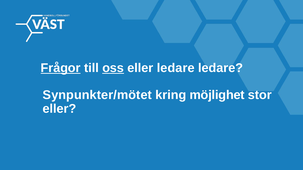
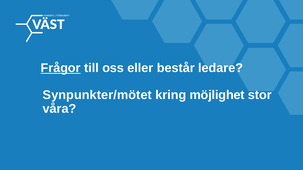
oss underline: present -> none (113, 68)
eller ledare: ledare -> består (176, 68)
eller: eller -> våra (60, 109)
